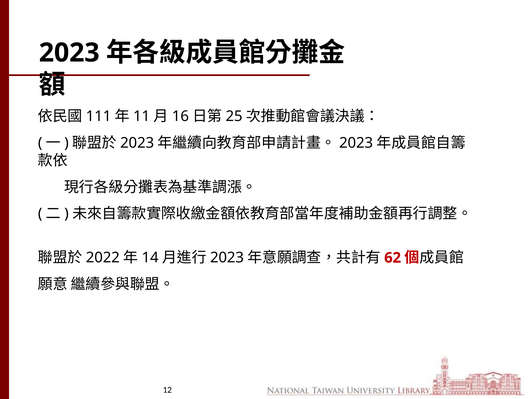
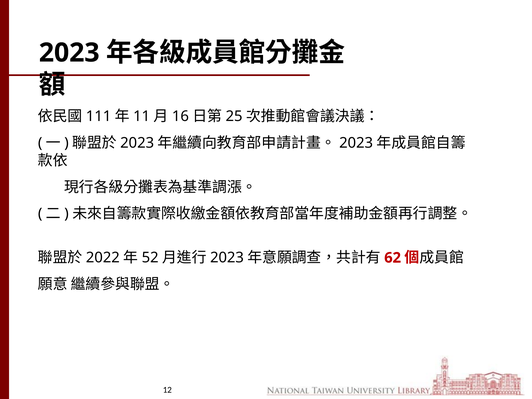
14: 14 -> 52 (150, 258)
